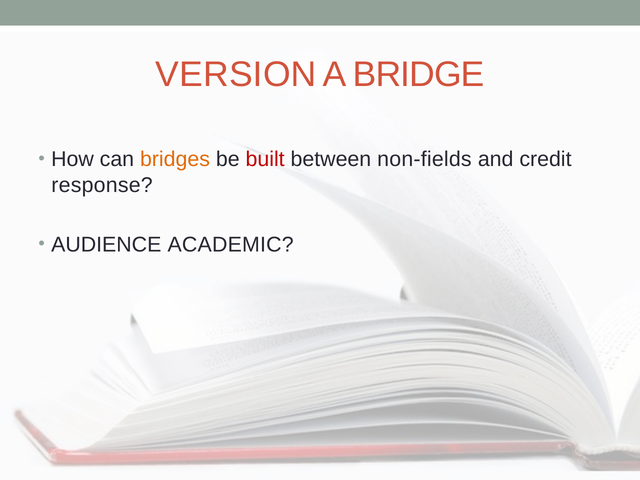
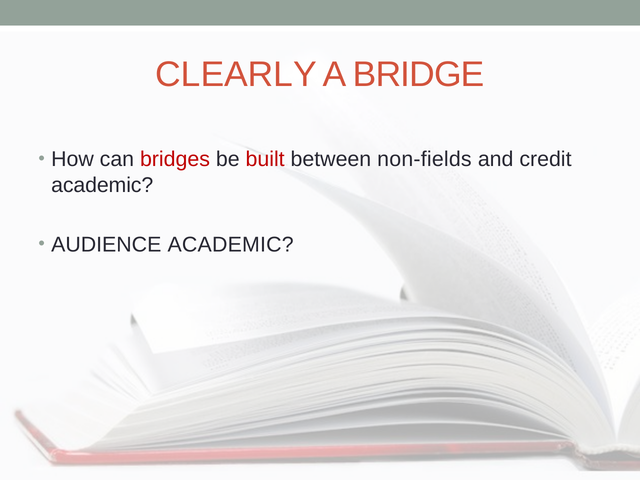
VERSION: VERSION -> CLEARLY (236, 74)
bridges colour: orange -> red (175, 159)
response: response -> academic (102, 185)
